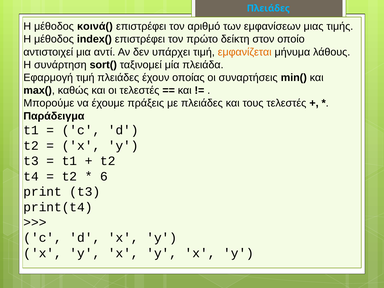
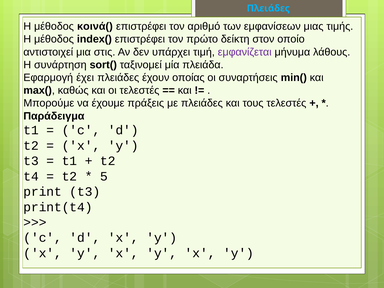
αντί: αντί -> στις (105, 52)
εμφανίζεται colour: orange -> purple (245, 52)
Εφαρμογή τιμή: τιμή -> έχει (85, 78)
6: 6 -> 5 (104, 176)
